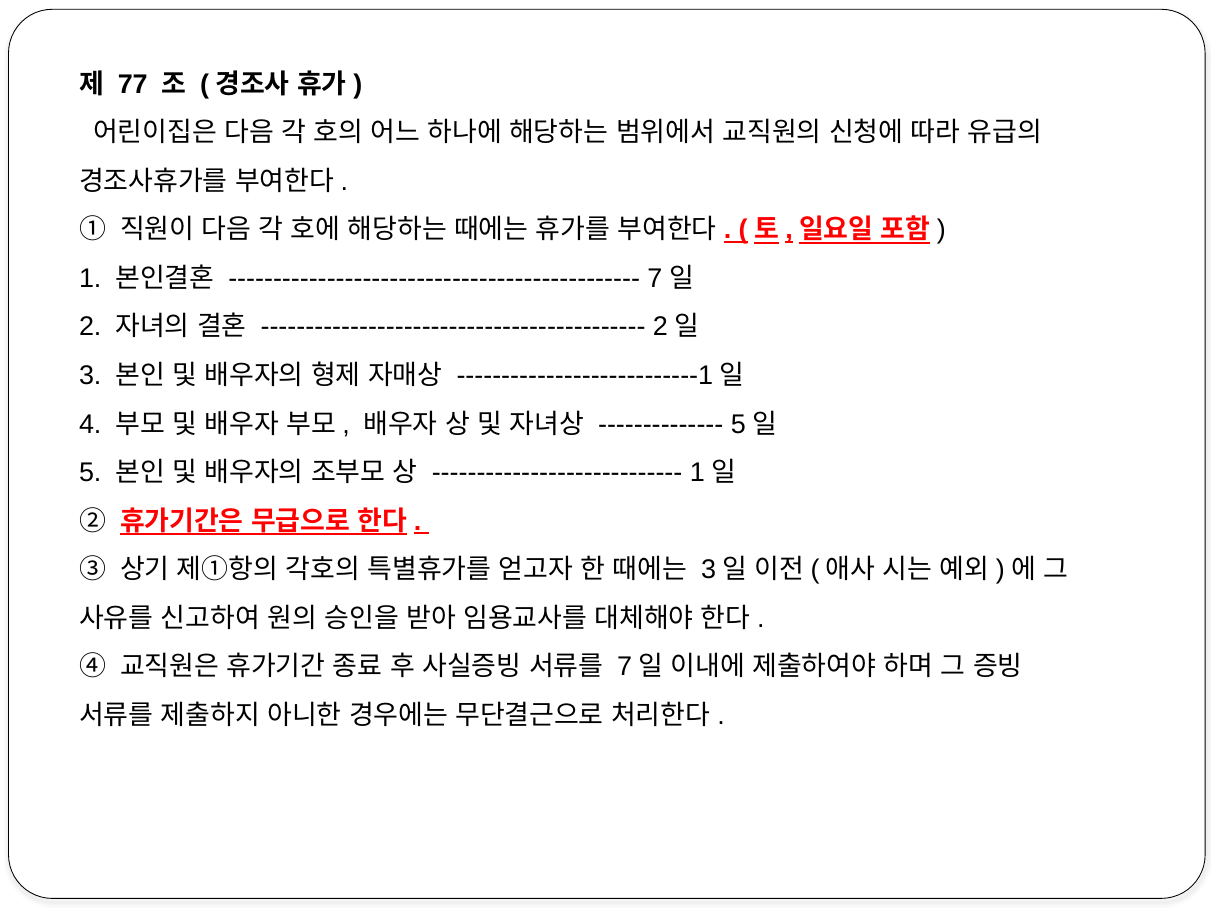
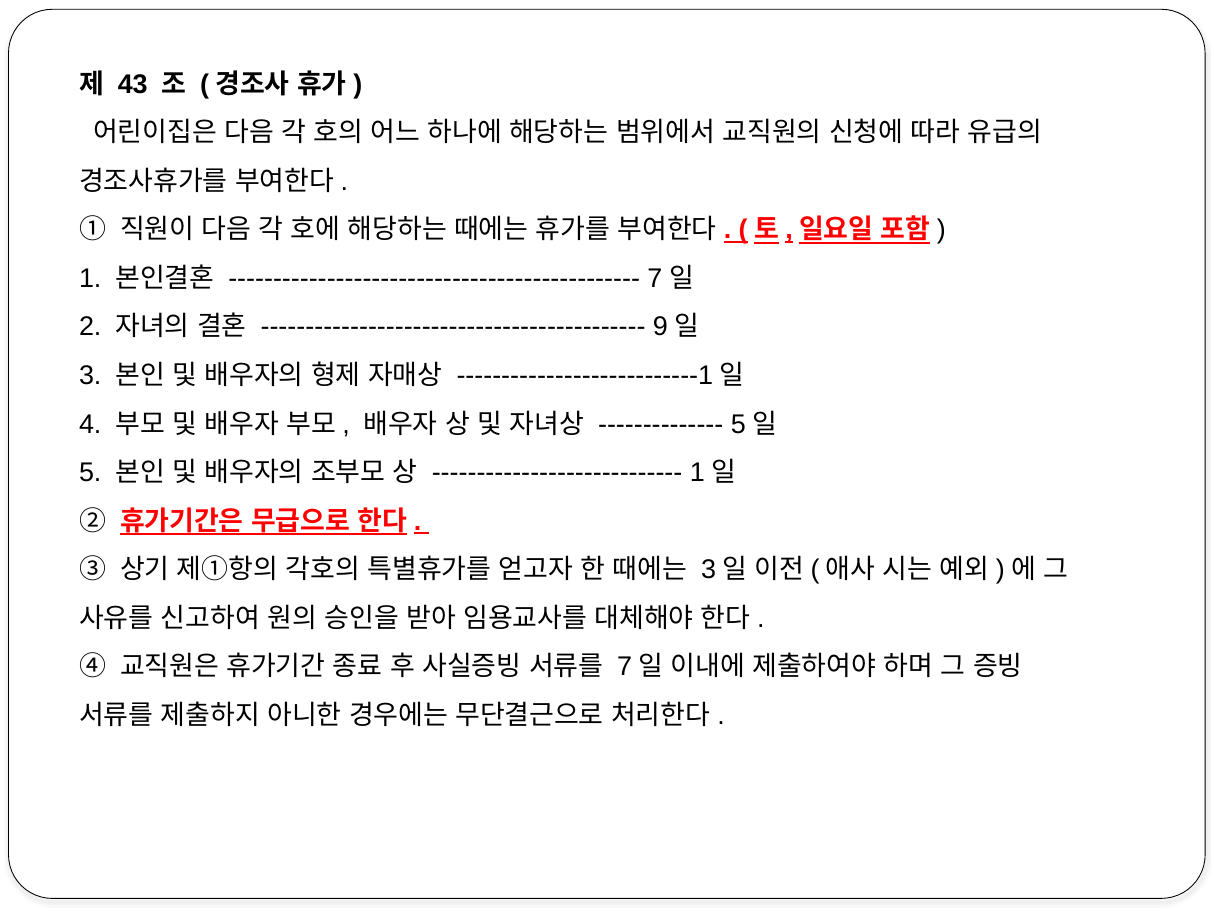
77: 77 -> 43 (133, 84)
2: 2 -> 9 (660, 327)
